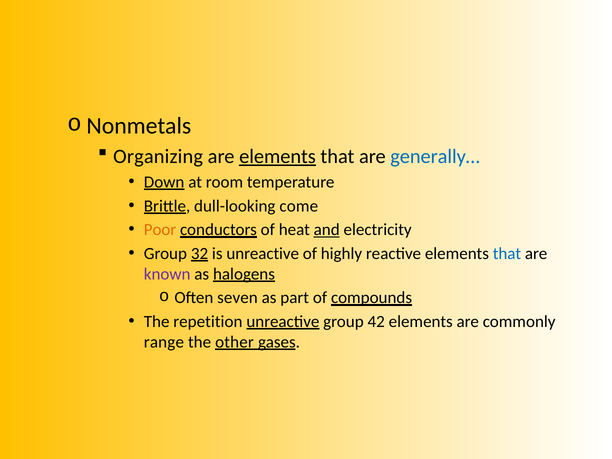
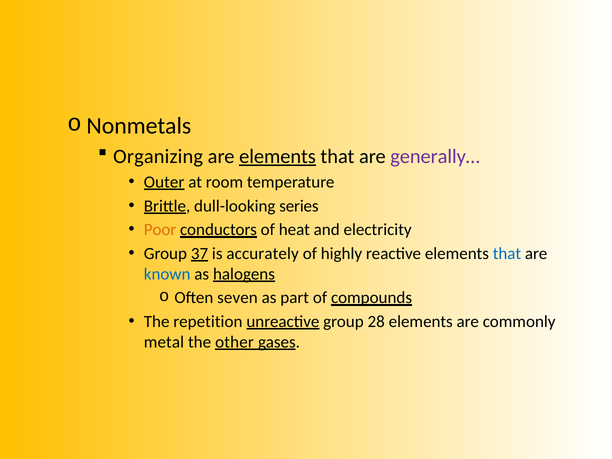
generally… colour: blue -> purple (435, 156)
Down: Down -> Outer (164, 182)
come: come -> series (299, 206)
and underline: present -> none (327, 230)
32: 32 -> 37 (200, 253)
is unreactive: unreactive -> accurately (263, 253)
known colour: purple -> blue (167, 274)
42: 42 -> 28 (376, 322)
range: range -> metal (164, 342)
